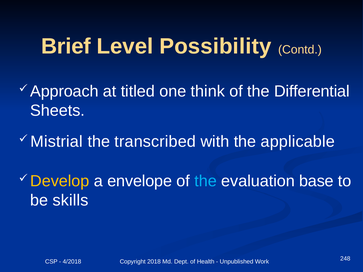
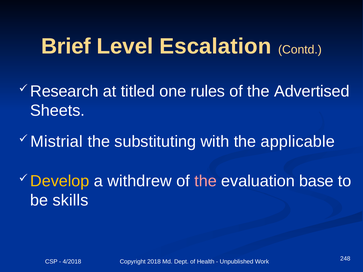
Possibility: Possibility -> Escalation (215, 46)
Approach: Approach -> Research (64, 91)
think: think -> rules (208, 91)
Differential: Differential -> Advertised (312, 91)
transcribed: transcribed -> substituting (155, 142)
envelope: envelope -> withdrew (140, 181)
the colour: light blue -> pink (206, 181)
